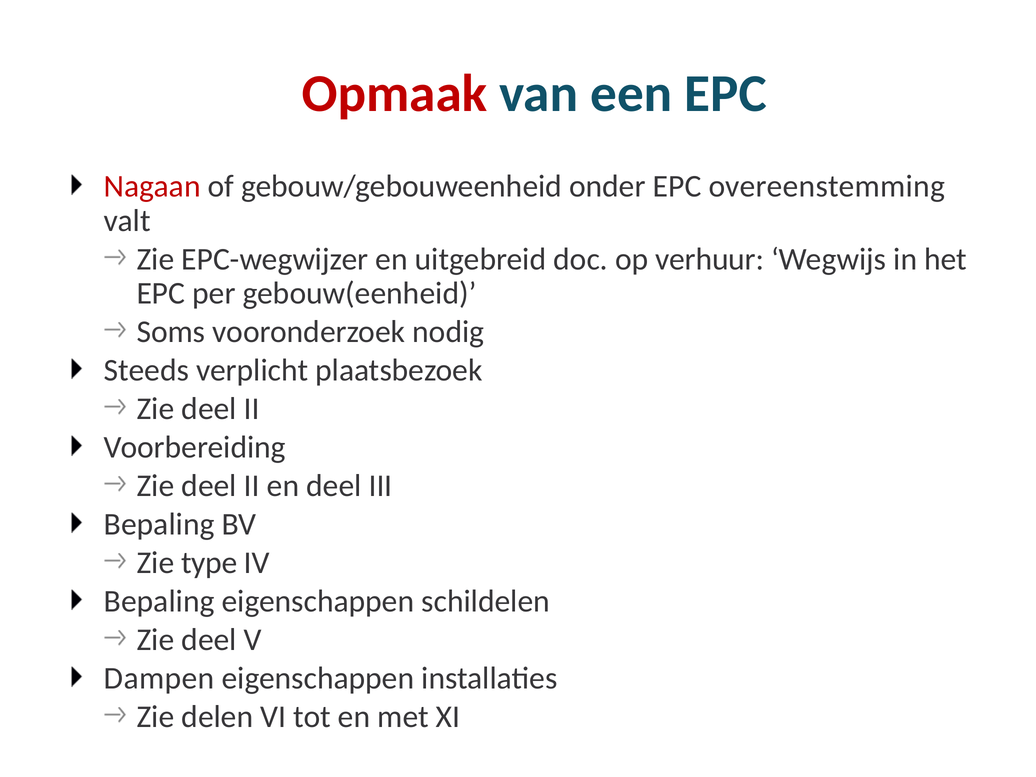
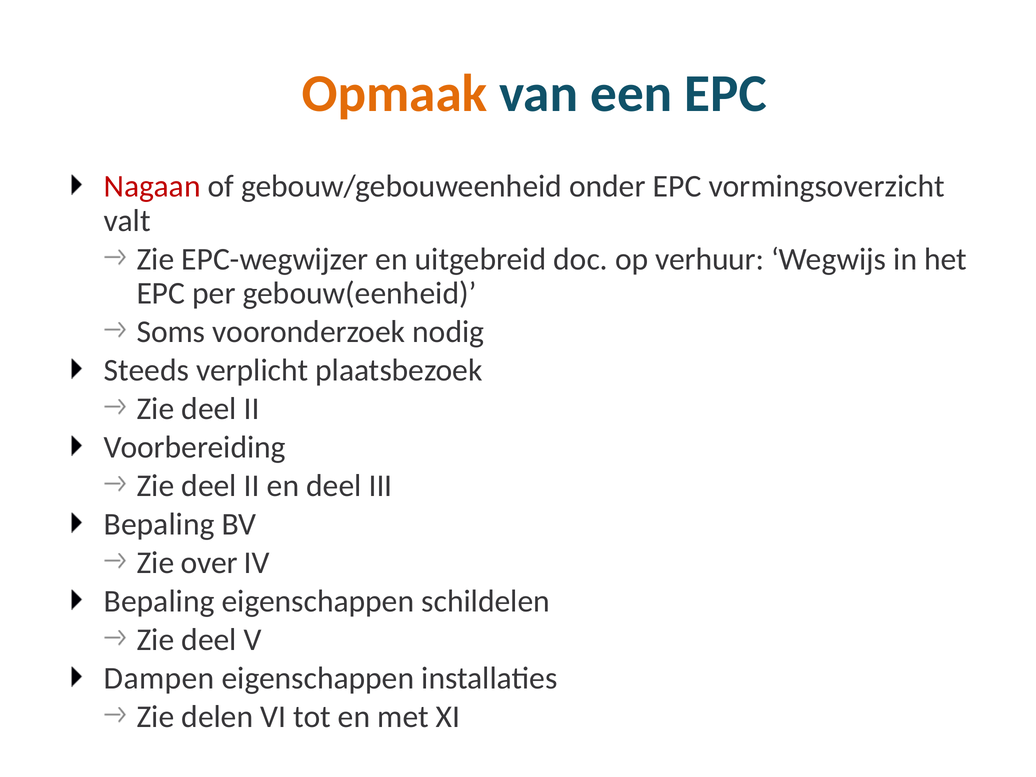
Opmaak colour: red -> orange (394, 94)
overeenstemming: overeenstemming -> vormingsoverzicht (827, 186)
type: type -> over (209, 563)
